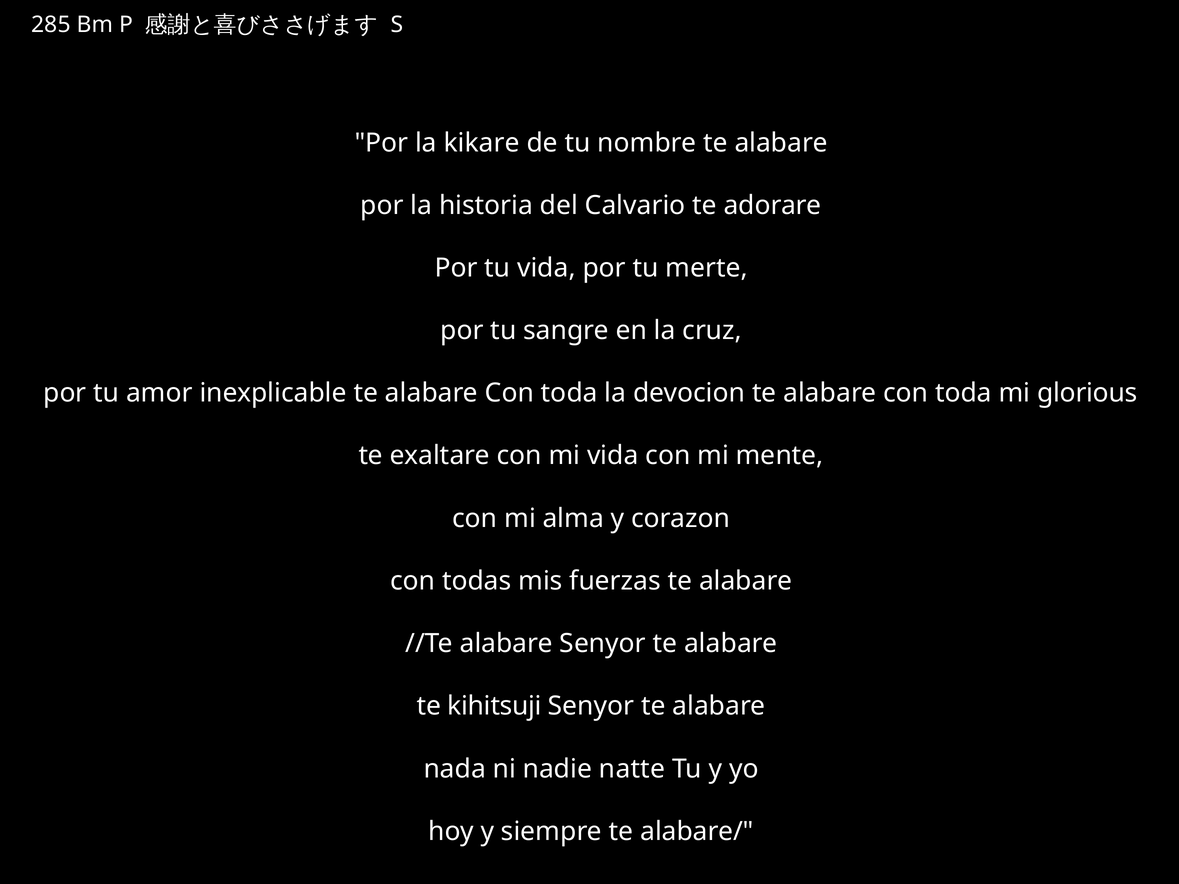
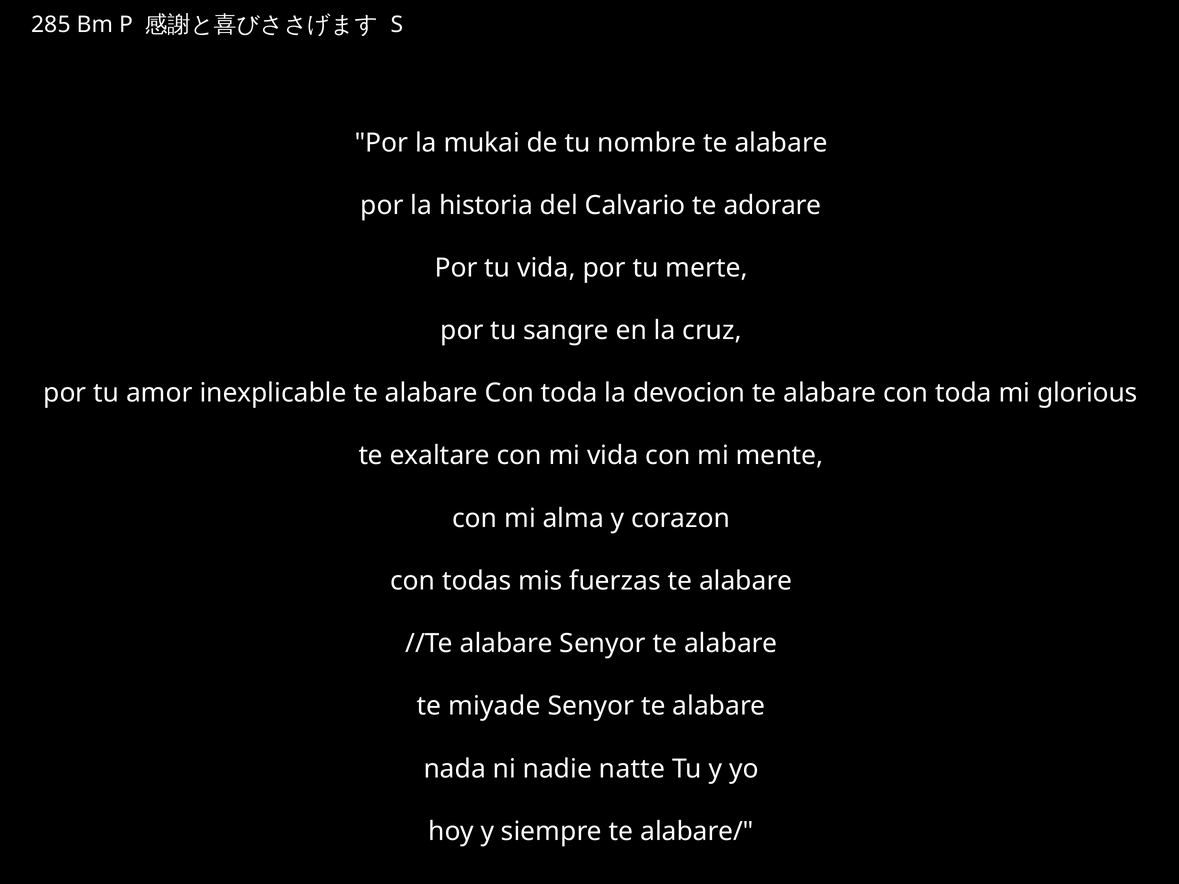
kikare: kikare -> mukai (482, 143)
kihitsuji: kihitsuji -> miyade (494, 706)
